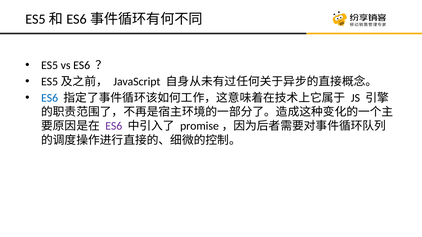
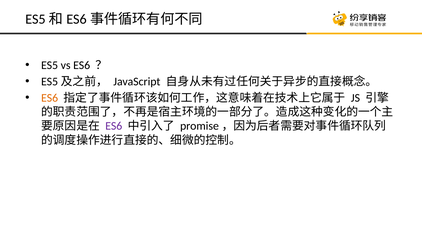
ES6 colour: blue -> orange (50, 98)
